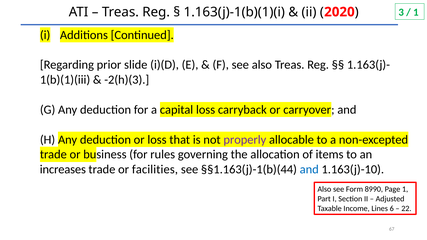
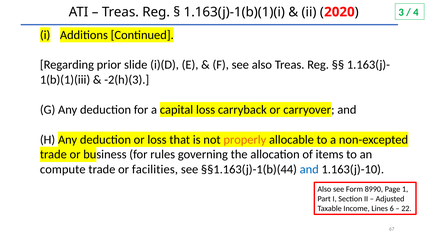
1: 1 -> 4 (416, 12)
properly colour: purple -> orange (245, 140)
increases: increases -> compute (63, 170)
